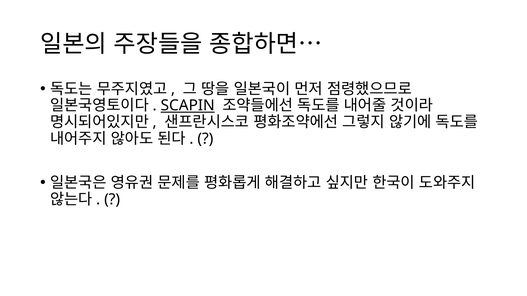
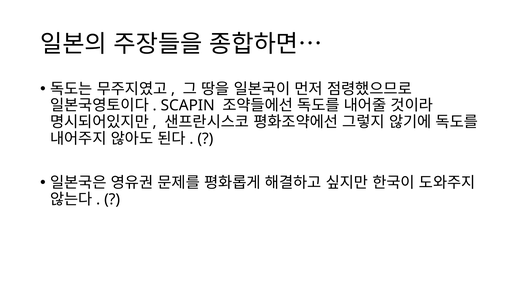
SCAPIN underline: present -> none (188, 106)
